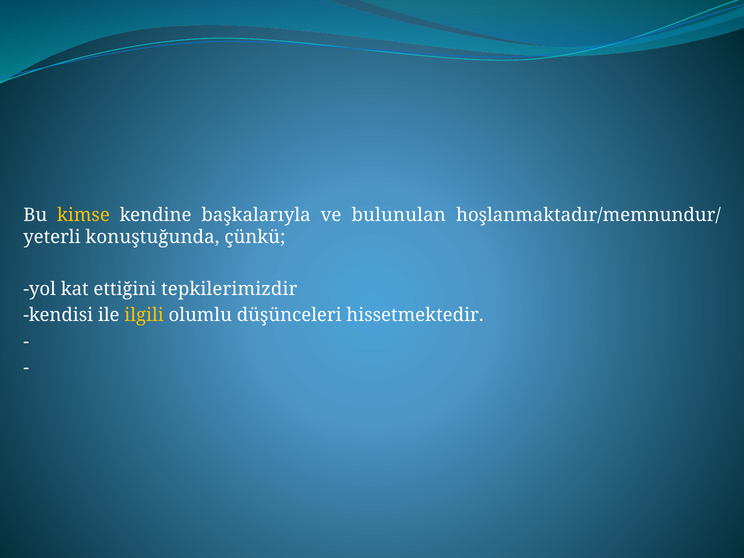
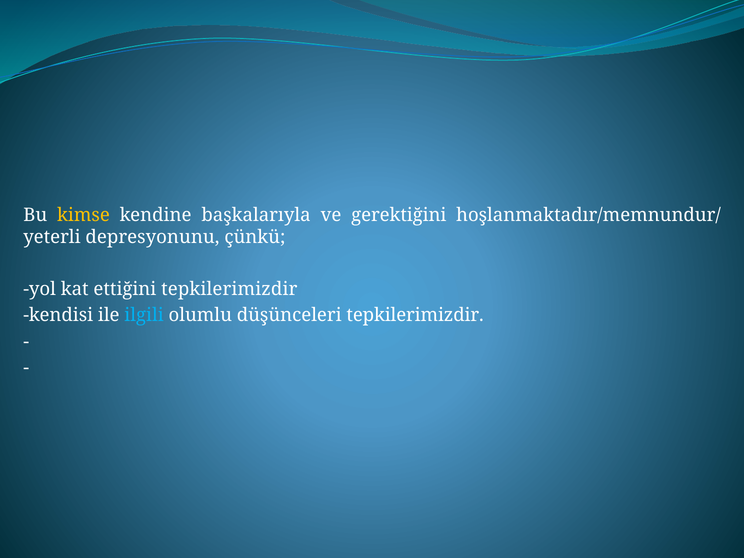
bulunulan: bulunulan -> gerektiğini (399, 215)
konuştuğunda: konuştuğunda -> depresyonunu (152, 237)
ilgili colour: yellow -> light blue (144, 315)
düşünceleri hissetmektedir: hissetmektedir -> tepkilerimizdir (415, 315)
